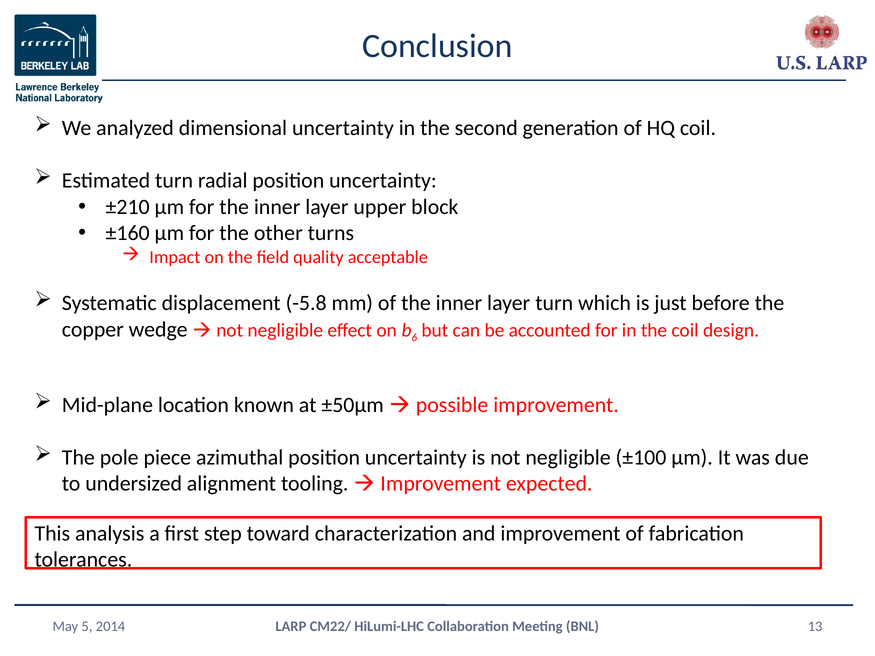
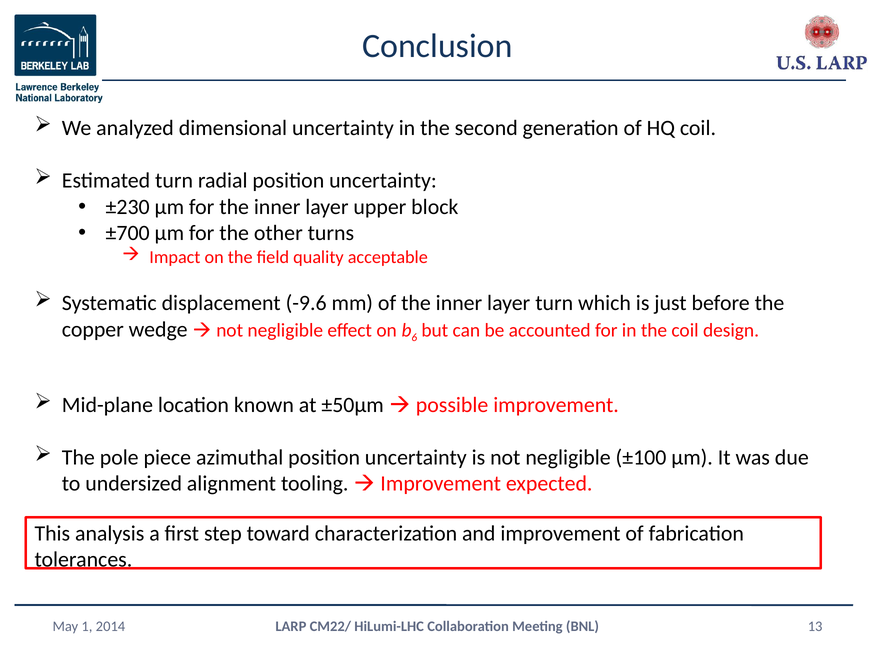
±210: ±210 -> ±230 (128, 207)
±160: ±160 -> ±700 (128, 233)
-5.8: -5.8 -> -9.6 (306, 303)
5: 5 -> 1 (87, 627)
